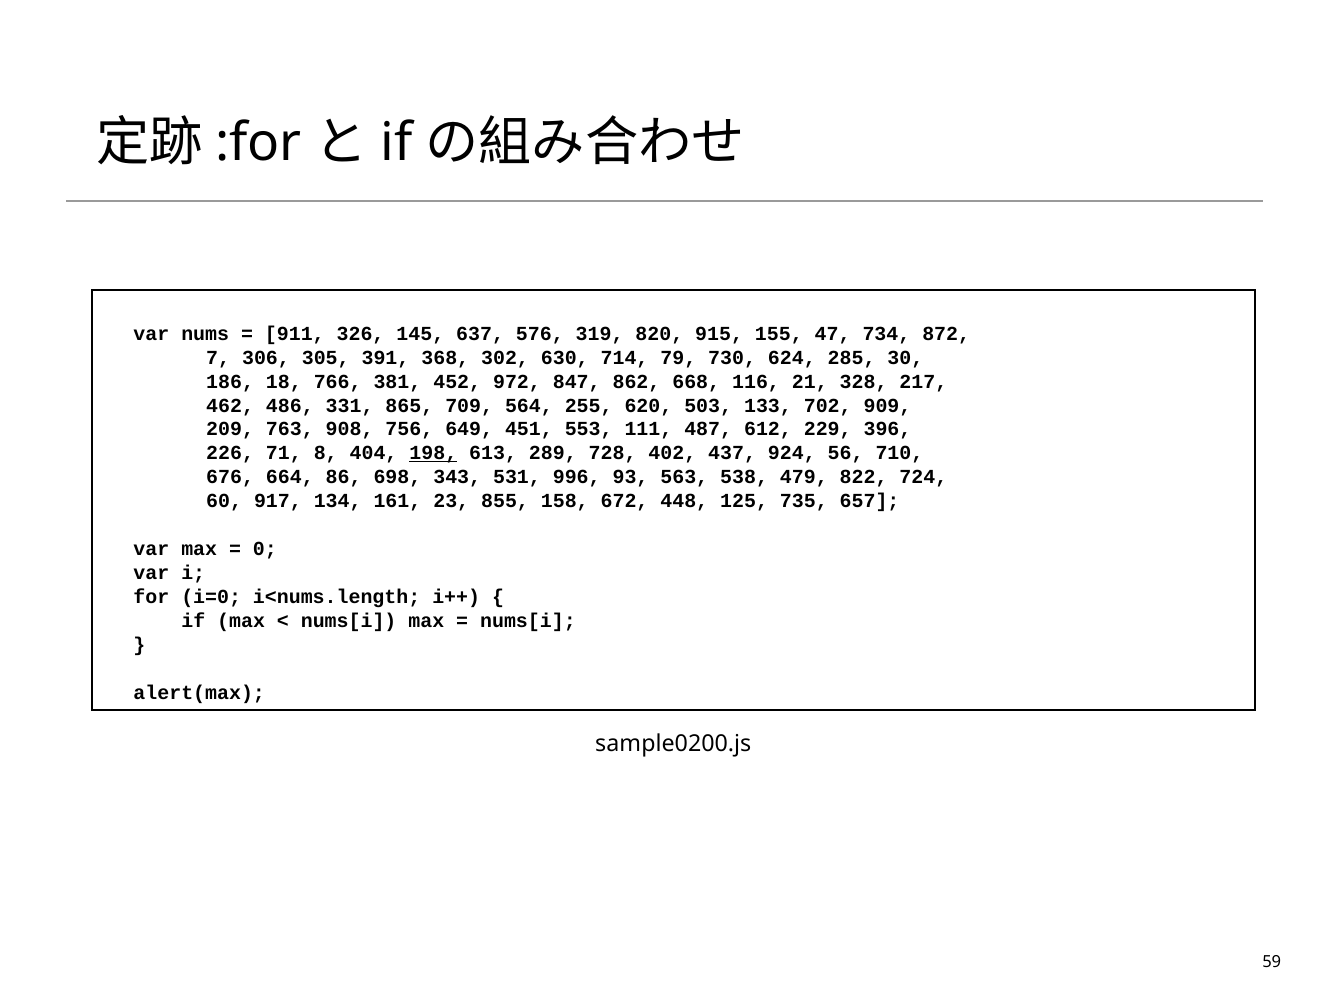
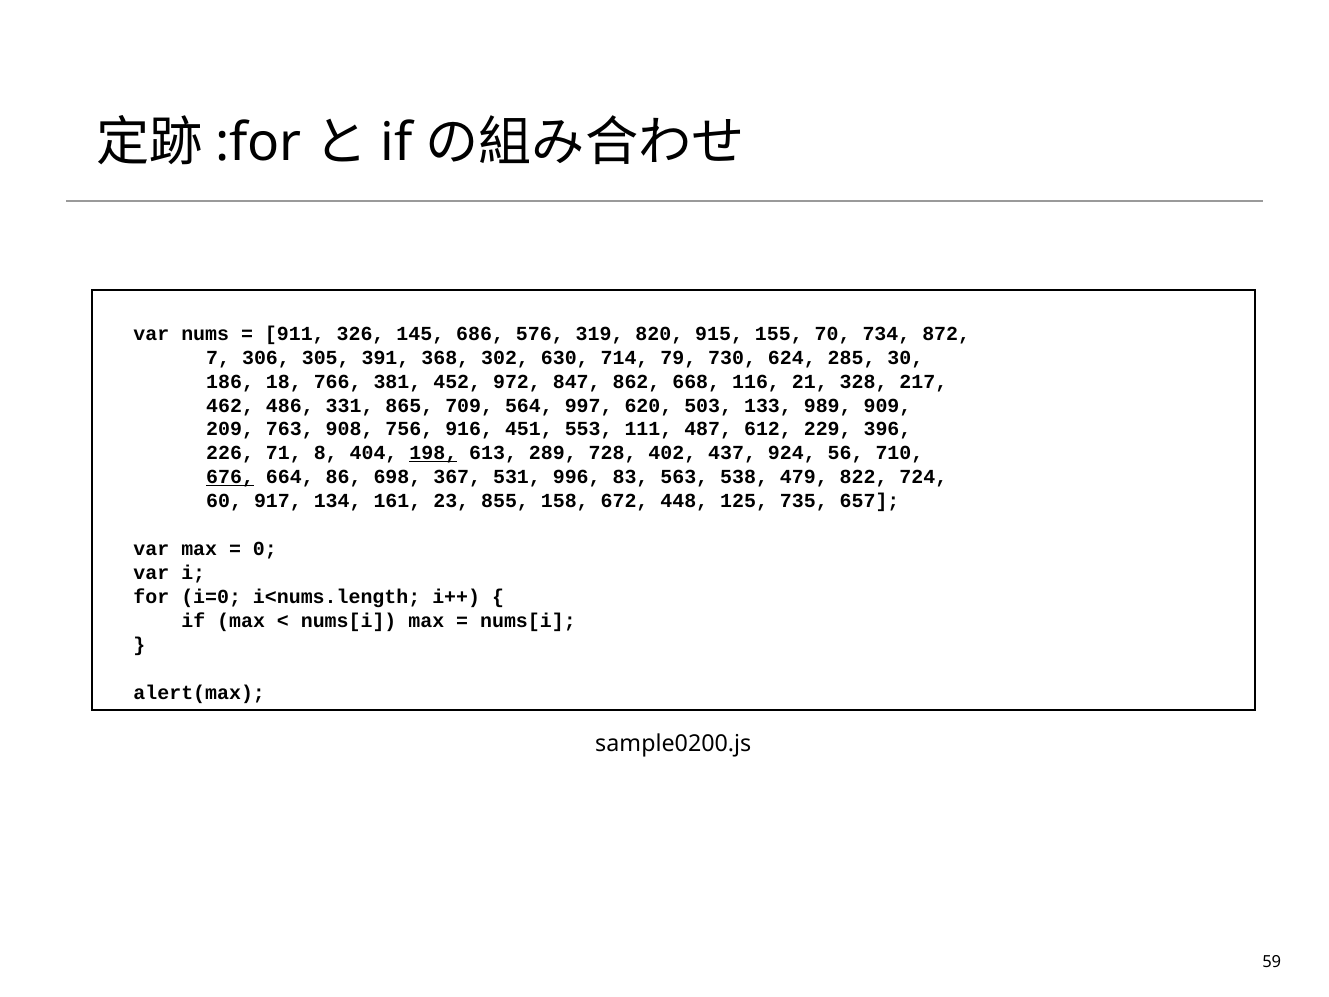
637: 637 -> 686 (480, 334)
47: 47 -> 70 (833, 334)
255: 255 -> 997 (589, 405)
702: 702 -> 989 (828, 405)
649: 649 -> 916 (469, 429)
676 underline: none -> present (230, 477)
343: 343 -> 367 (457, 477)
93: 93 -> 83 (631, 477)
